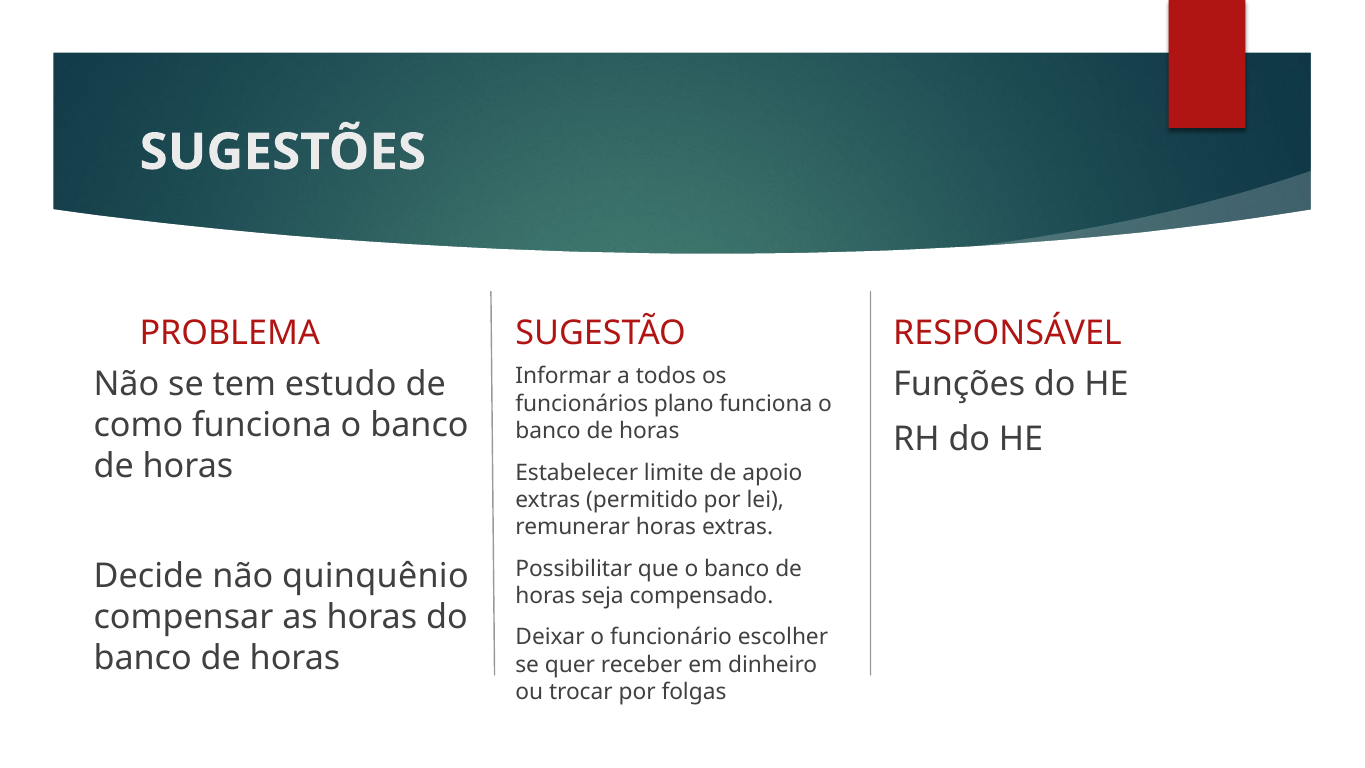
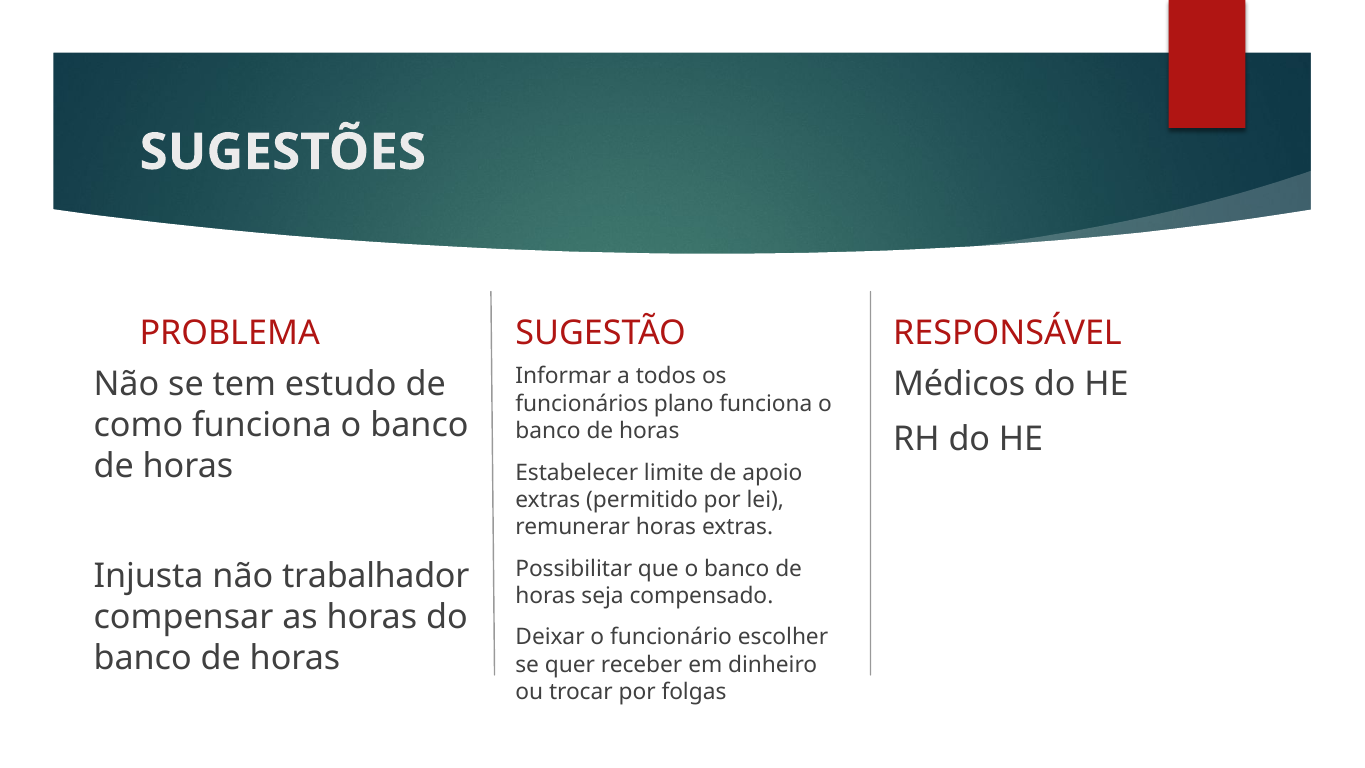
Funções: Funções -> Médicos (959, 384)
Decide: Decide -> Injusta (149, 576)
quinquênio: quinquênio -> trabalhador (376, 576)
